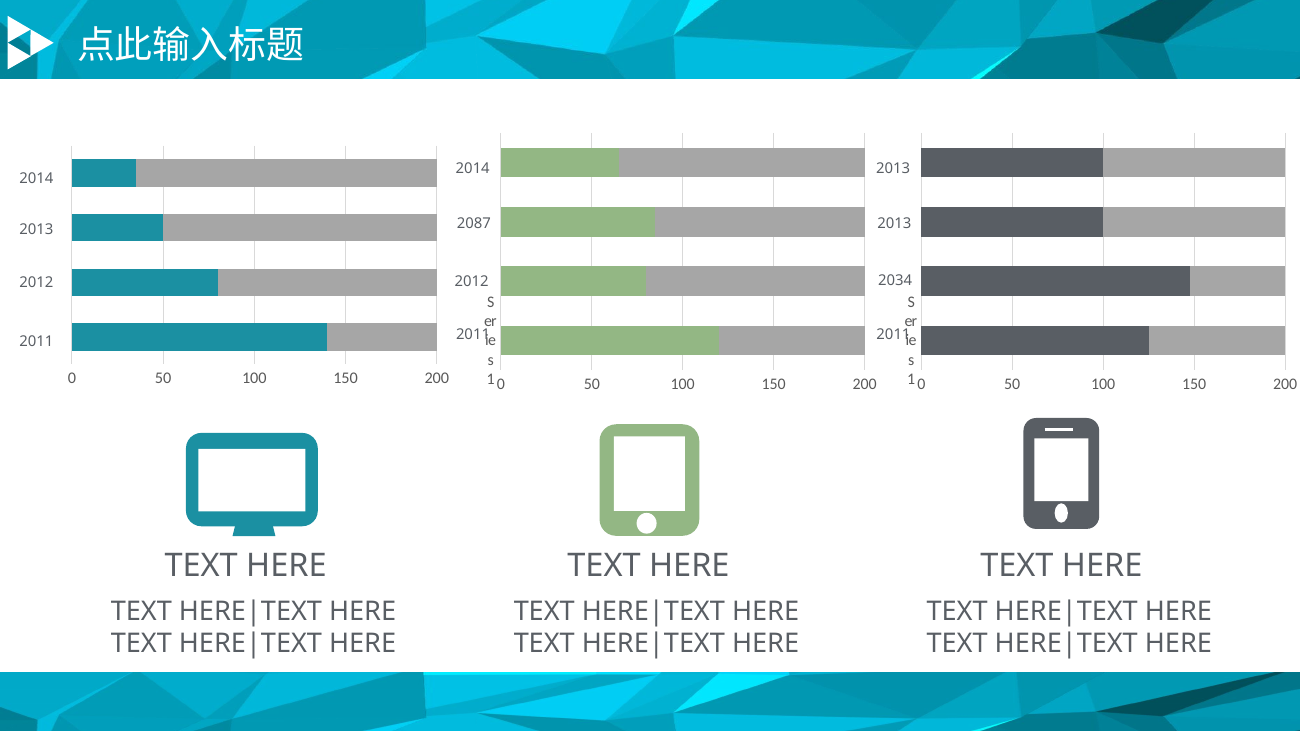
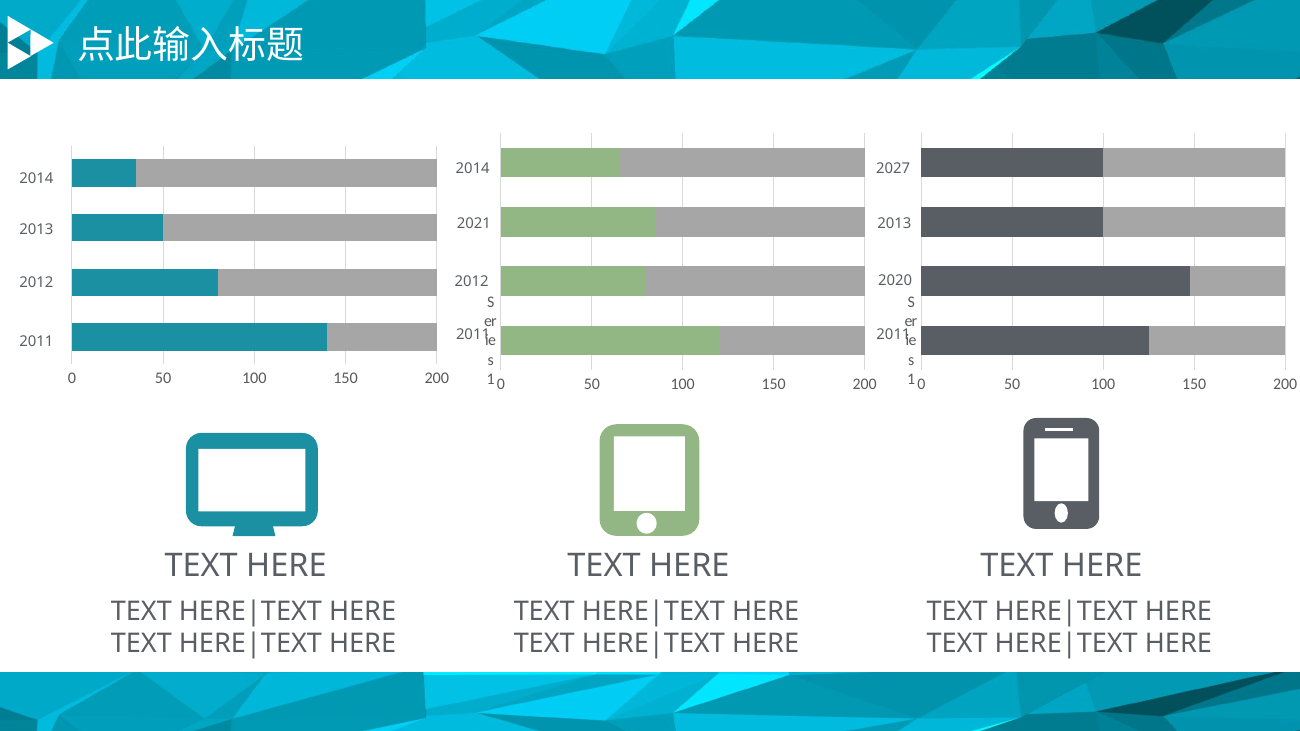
2013: 2013 -> 2027 (893, 168)
2087: 2087 -> 2021 (474, 223)
2034: 2034 -> 2020 (895, 280)
